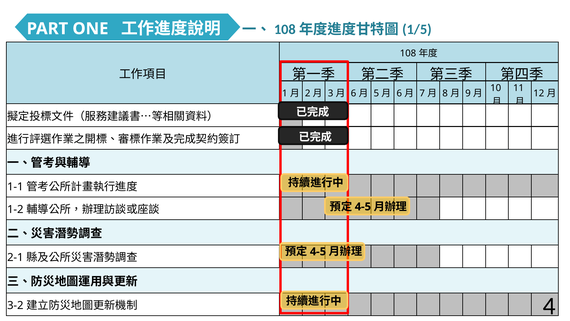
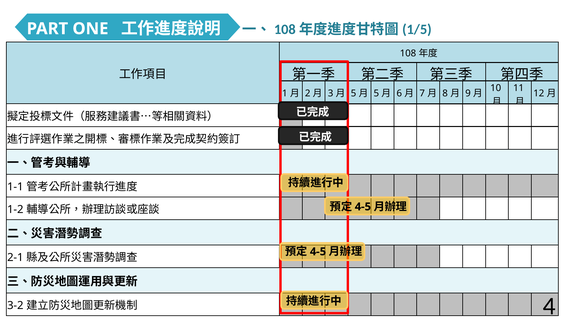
6: 6 -> 5 (353, 93)
